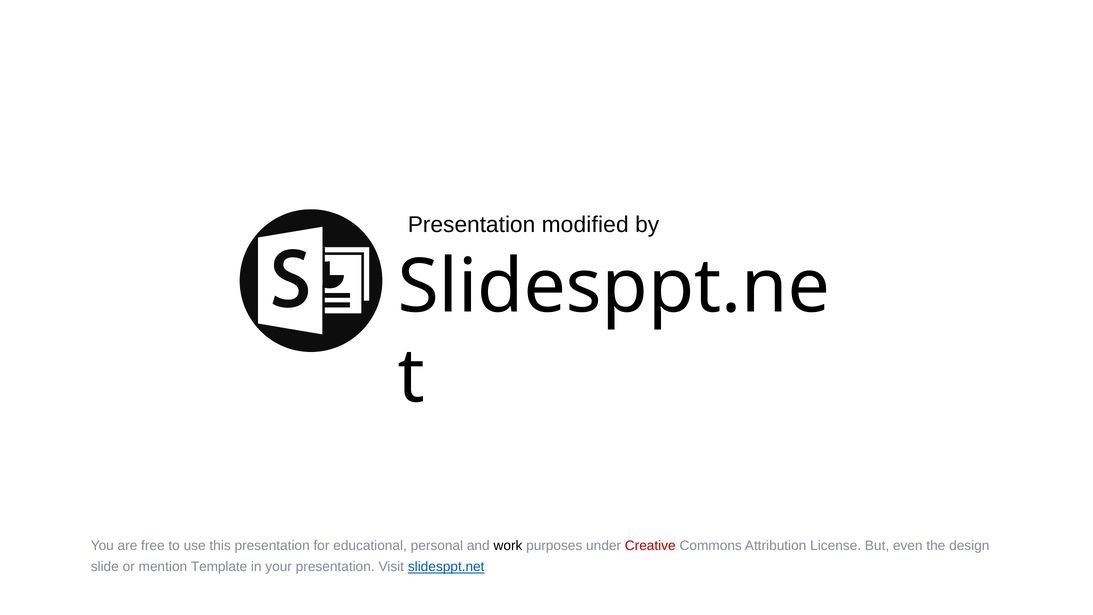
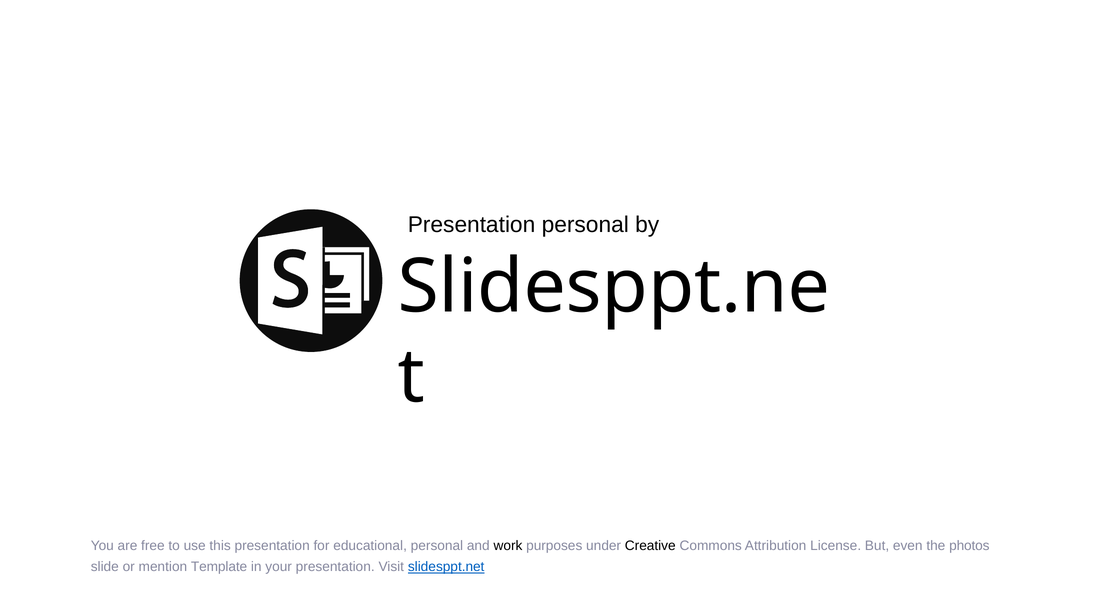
Presentation modified: modified -> personal (585, 224)
Creative colour: red -> black (650, 546)
design: design -> photos (969, 546)
